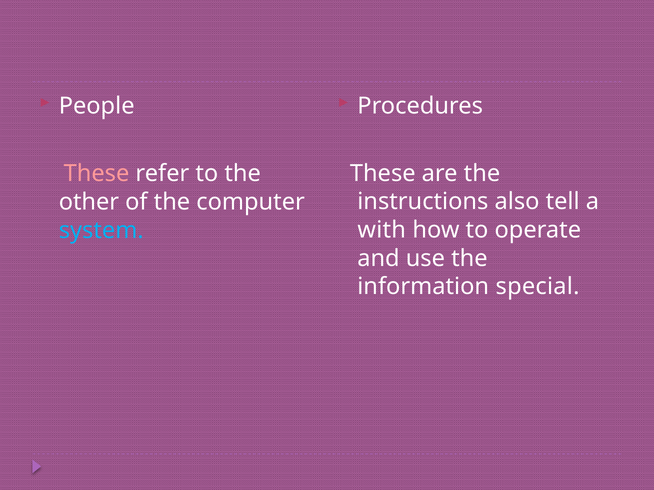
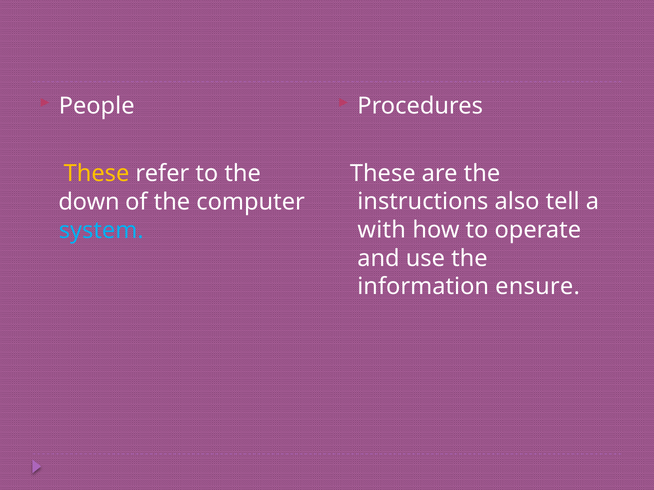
These colour: pink -> yellow (97, 174)
other: other -> down (89, 202)
special: special -> ensure (538, 287)
